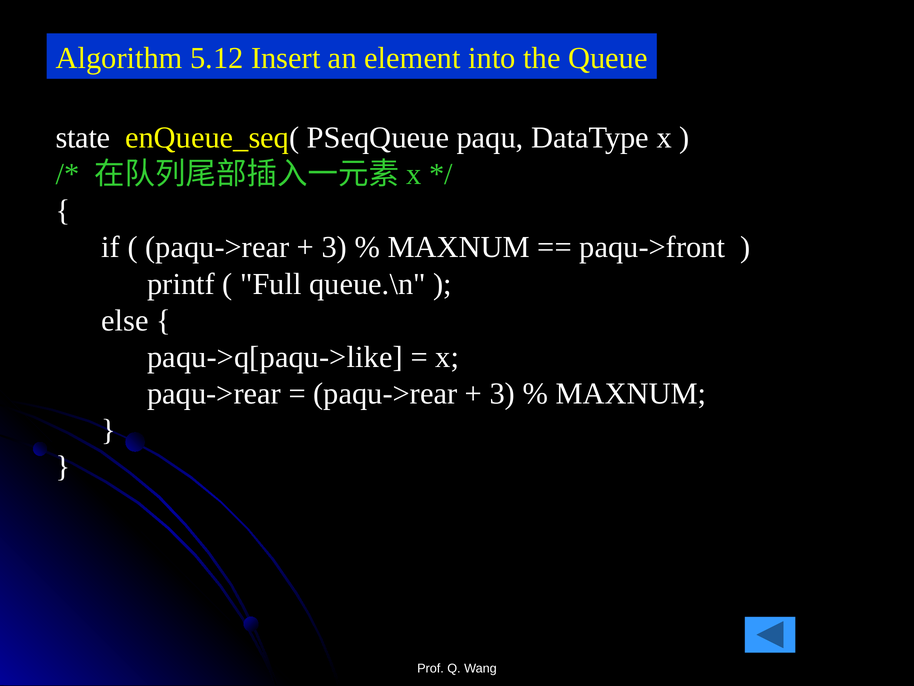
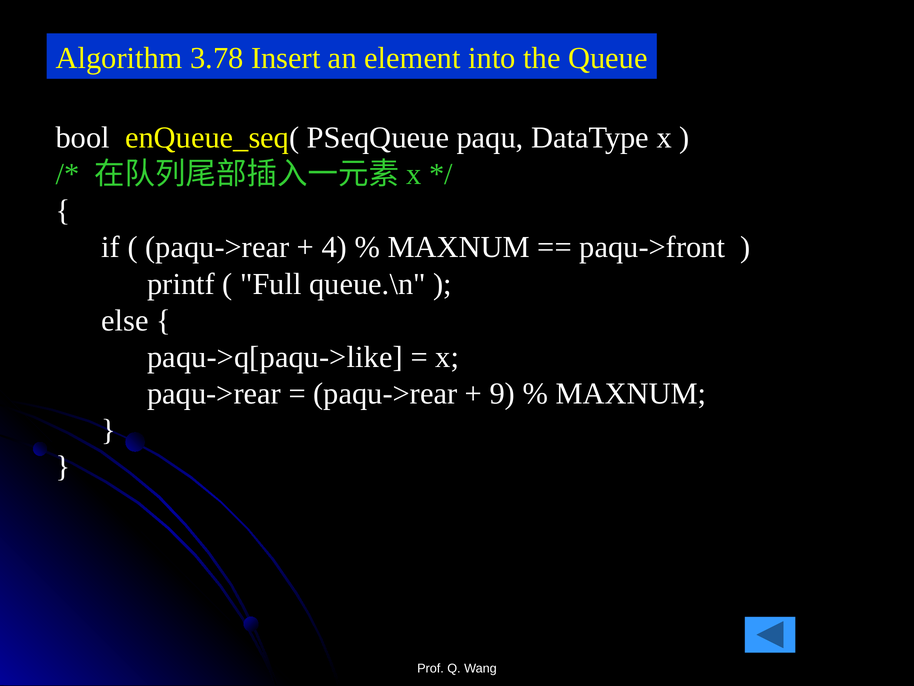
5.12: 5.12 -> 3.78 (217, 58)
state: state -> bool (83, 138)
3: 3 -> 4 (334, 247)
3: 3 -> 9 (502, 393)
